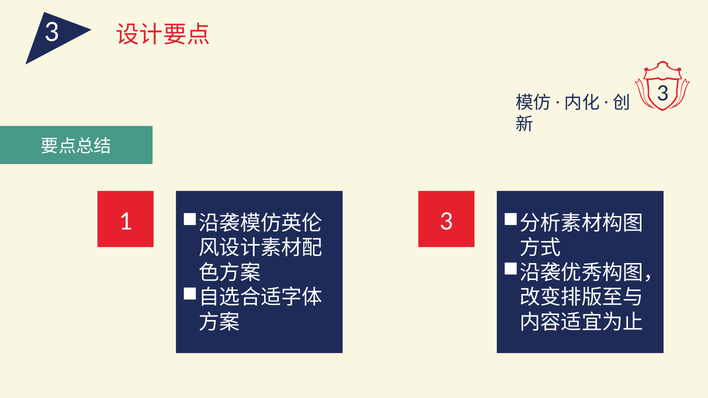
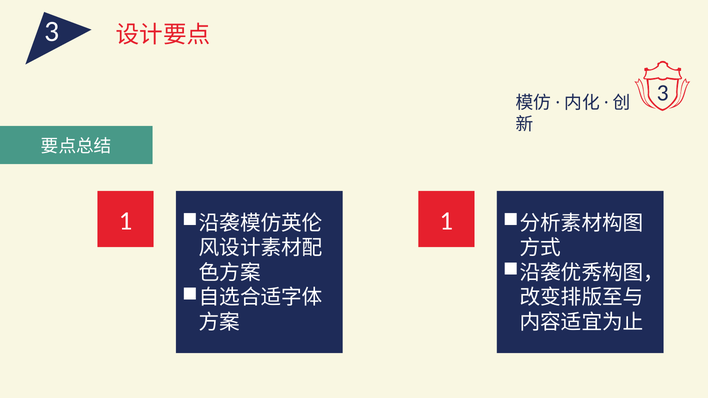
1 3: 3 -> 1 (446, 221)
